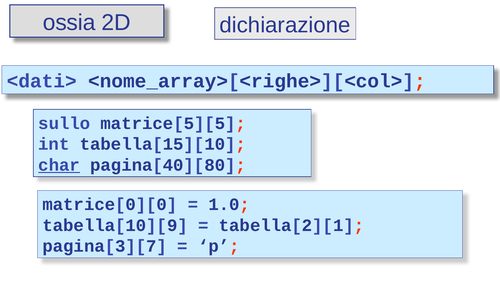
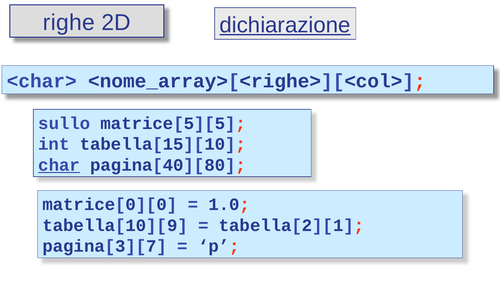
ossia: ossia -> righe (69, 23)
dichiarazione underline: none -> present (285, 25)
<dati>: <dati> -> <char> (42, 81)
